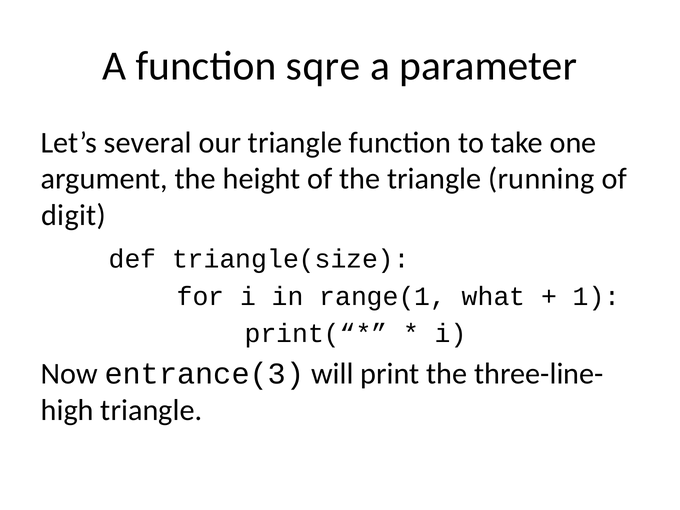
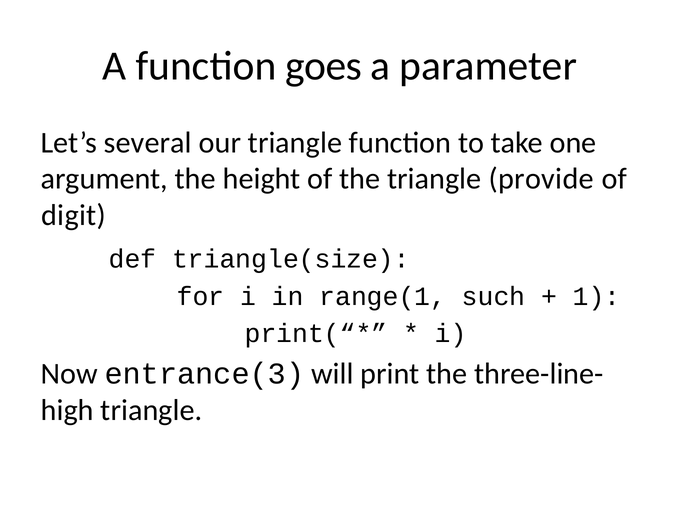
sqre: sqre -> goes (324, 66)
running: running -> provide (541, 179)
what: what -> such (494, 297)
